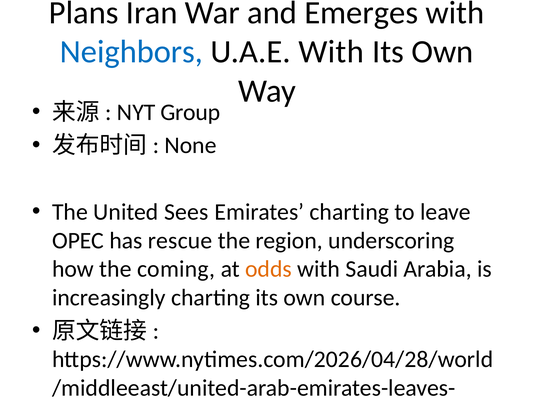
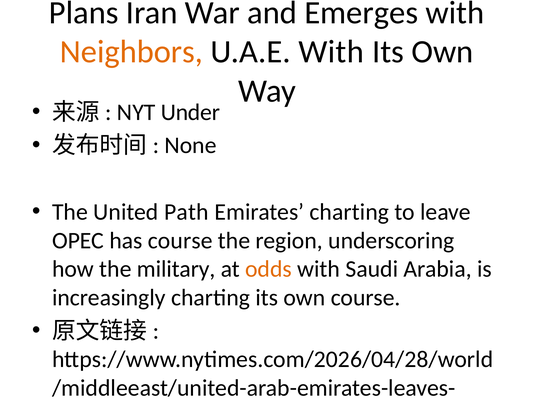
Neighbors colour: blue -> orange (131, 52)
Group: Group -> Under (190, 112)
Sees: Sees -> Path (186, 212)
has rescue: rescue -> course (180, 240)
coming: coming -> military (176, 269)
